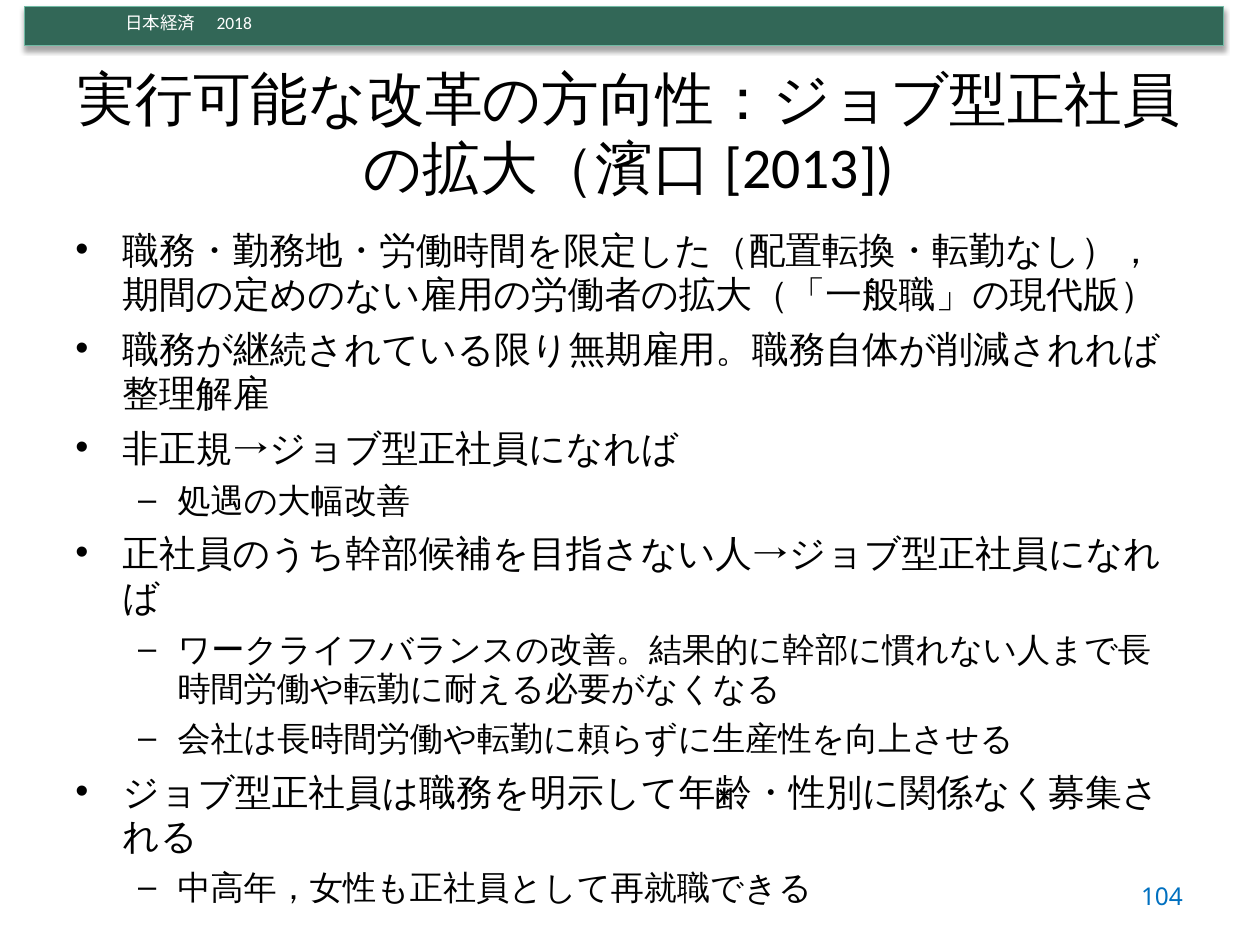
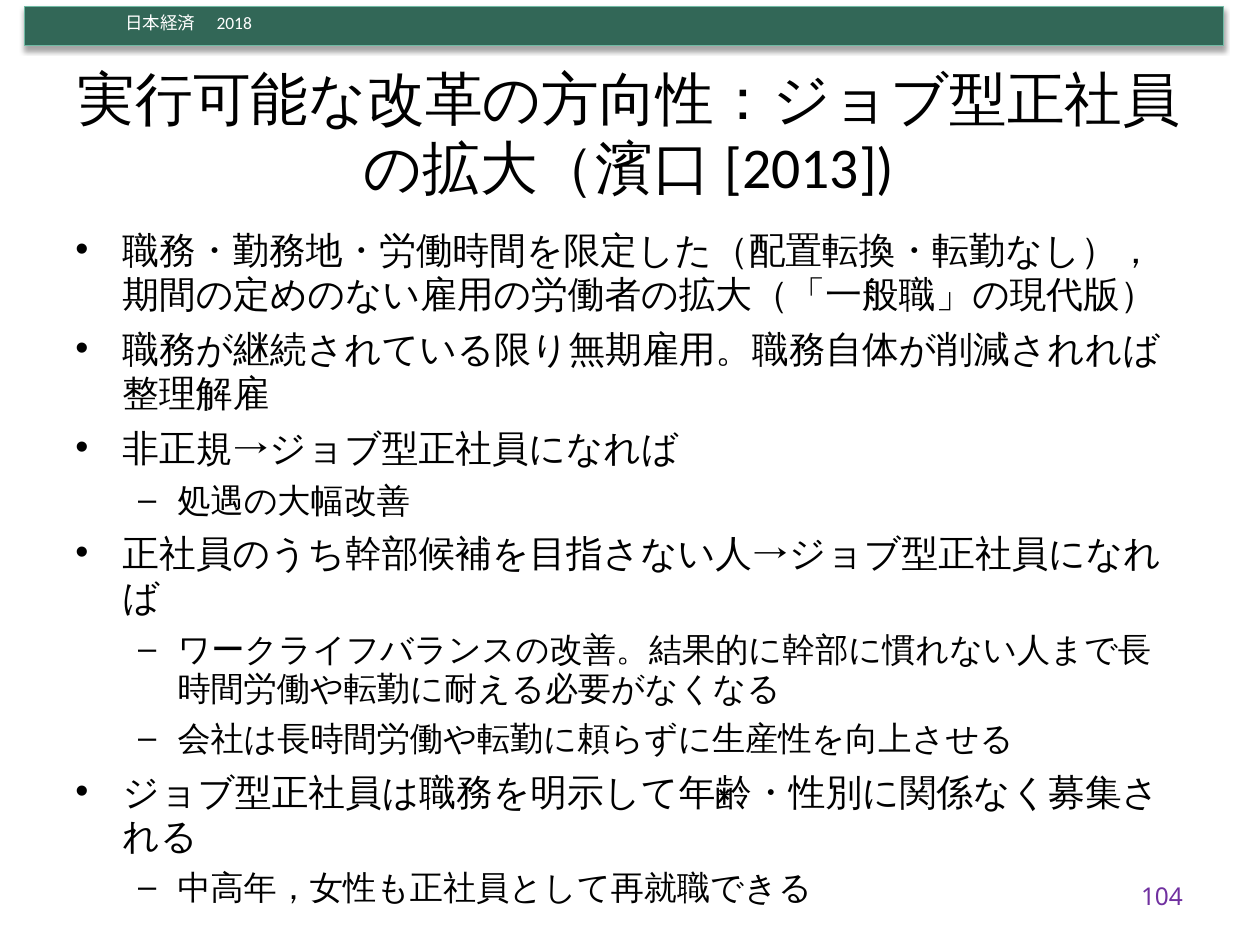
104 colour: blue -> purple (1162, 897)
